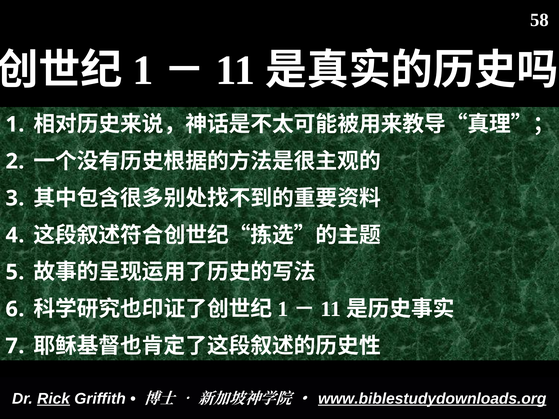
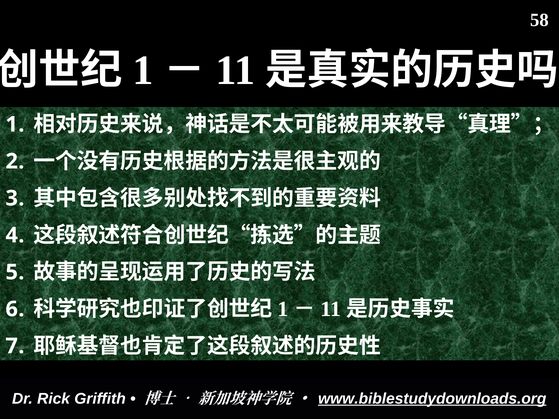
Rick underline: present -> none (54, 399)
